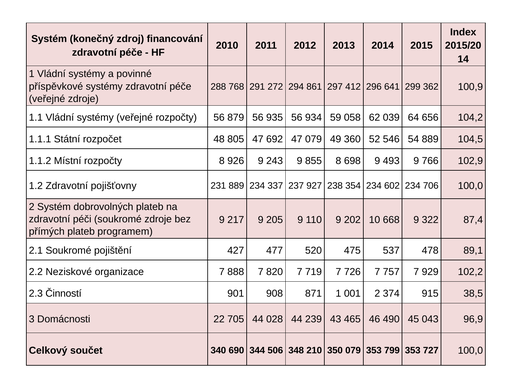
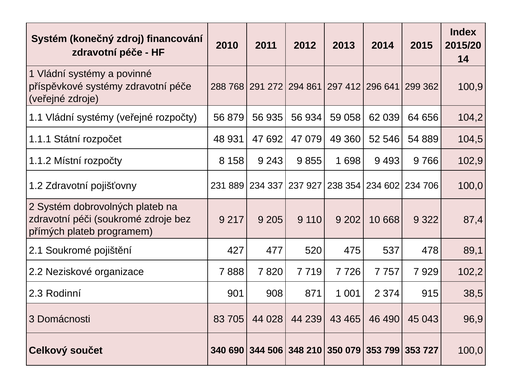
805: 805 -> 931 (236, 139)
926: 926 -> 158 (236, 161)
855 8: 8 -> 1 (338, 161)
Činností: Činností -> Rodinní (63, 294)
22: 22 -> 83 (219, 319)
